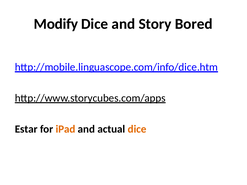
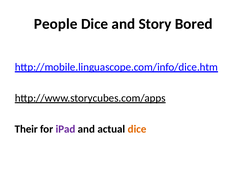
Modify: Modify -> People (56, 24)
Estar: Estar -> Their (26, 129)
iPad colour: orange -> purple (66, 129)
